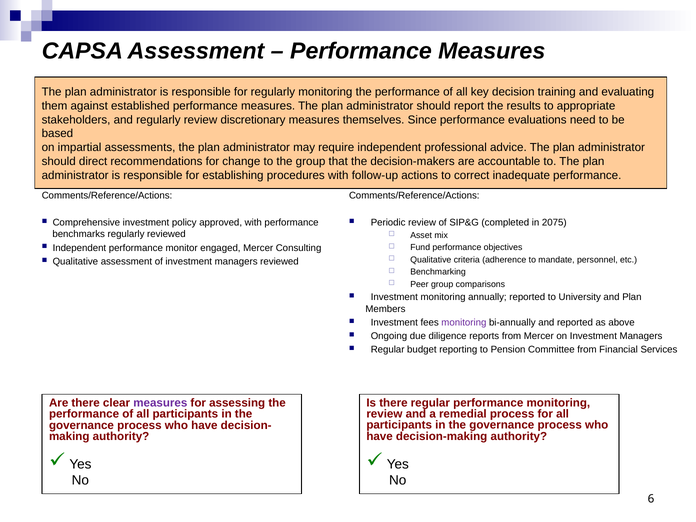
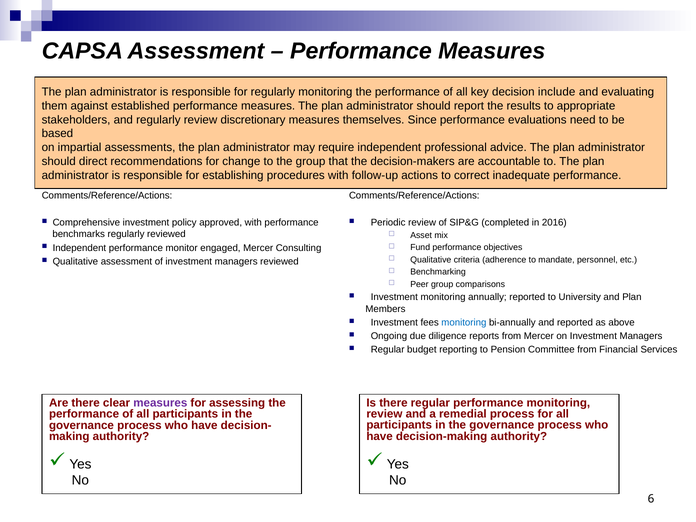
training: training -> include (557, 92)
2075: 2075 -> 2016 (554, 223)
monitoring colour: purple -> blue (464, 322)
